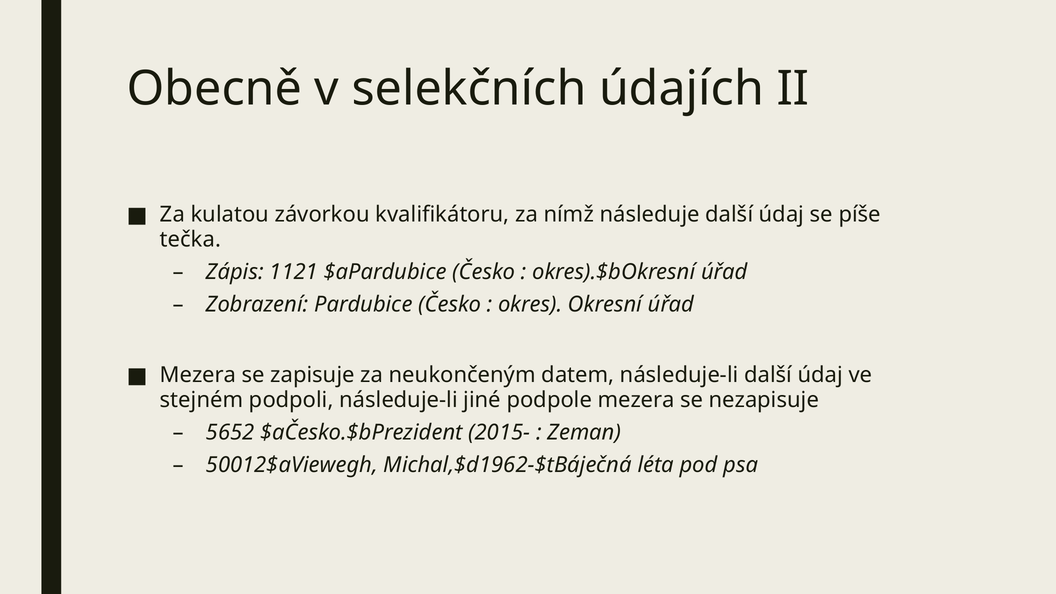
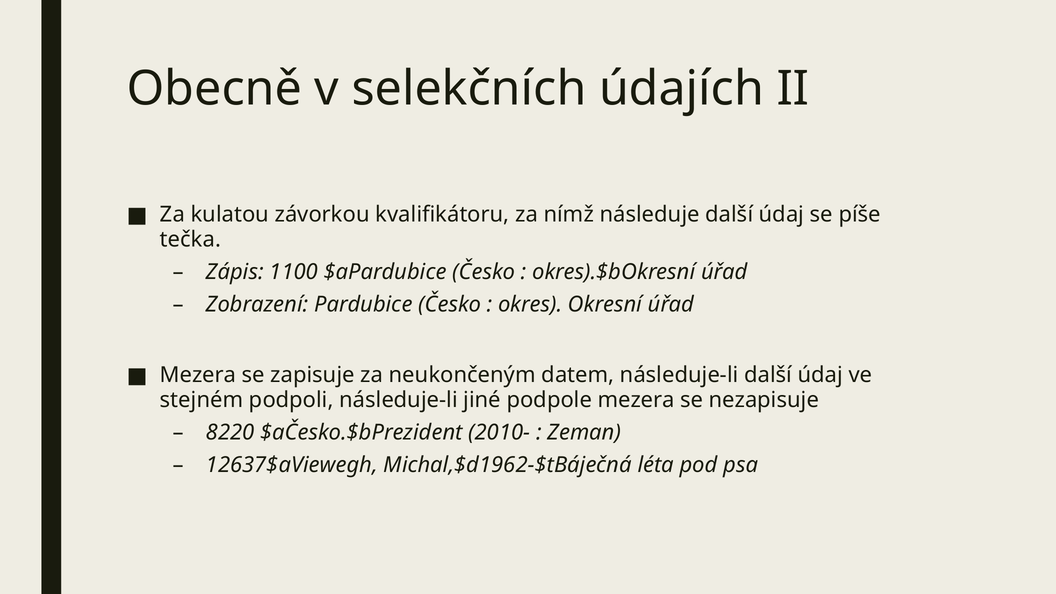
1121: 1121 -> 1100 (294, 272)
5652: 5652 -> 8220 (230, 432)
2015-: 2015- -> 2010- (499, 432)
50012$aViewegh: 50012$aViewegh -> 12637$aViewegh (292, 465)
